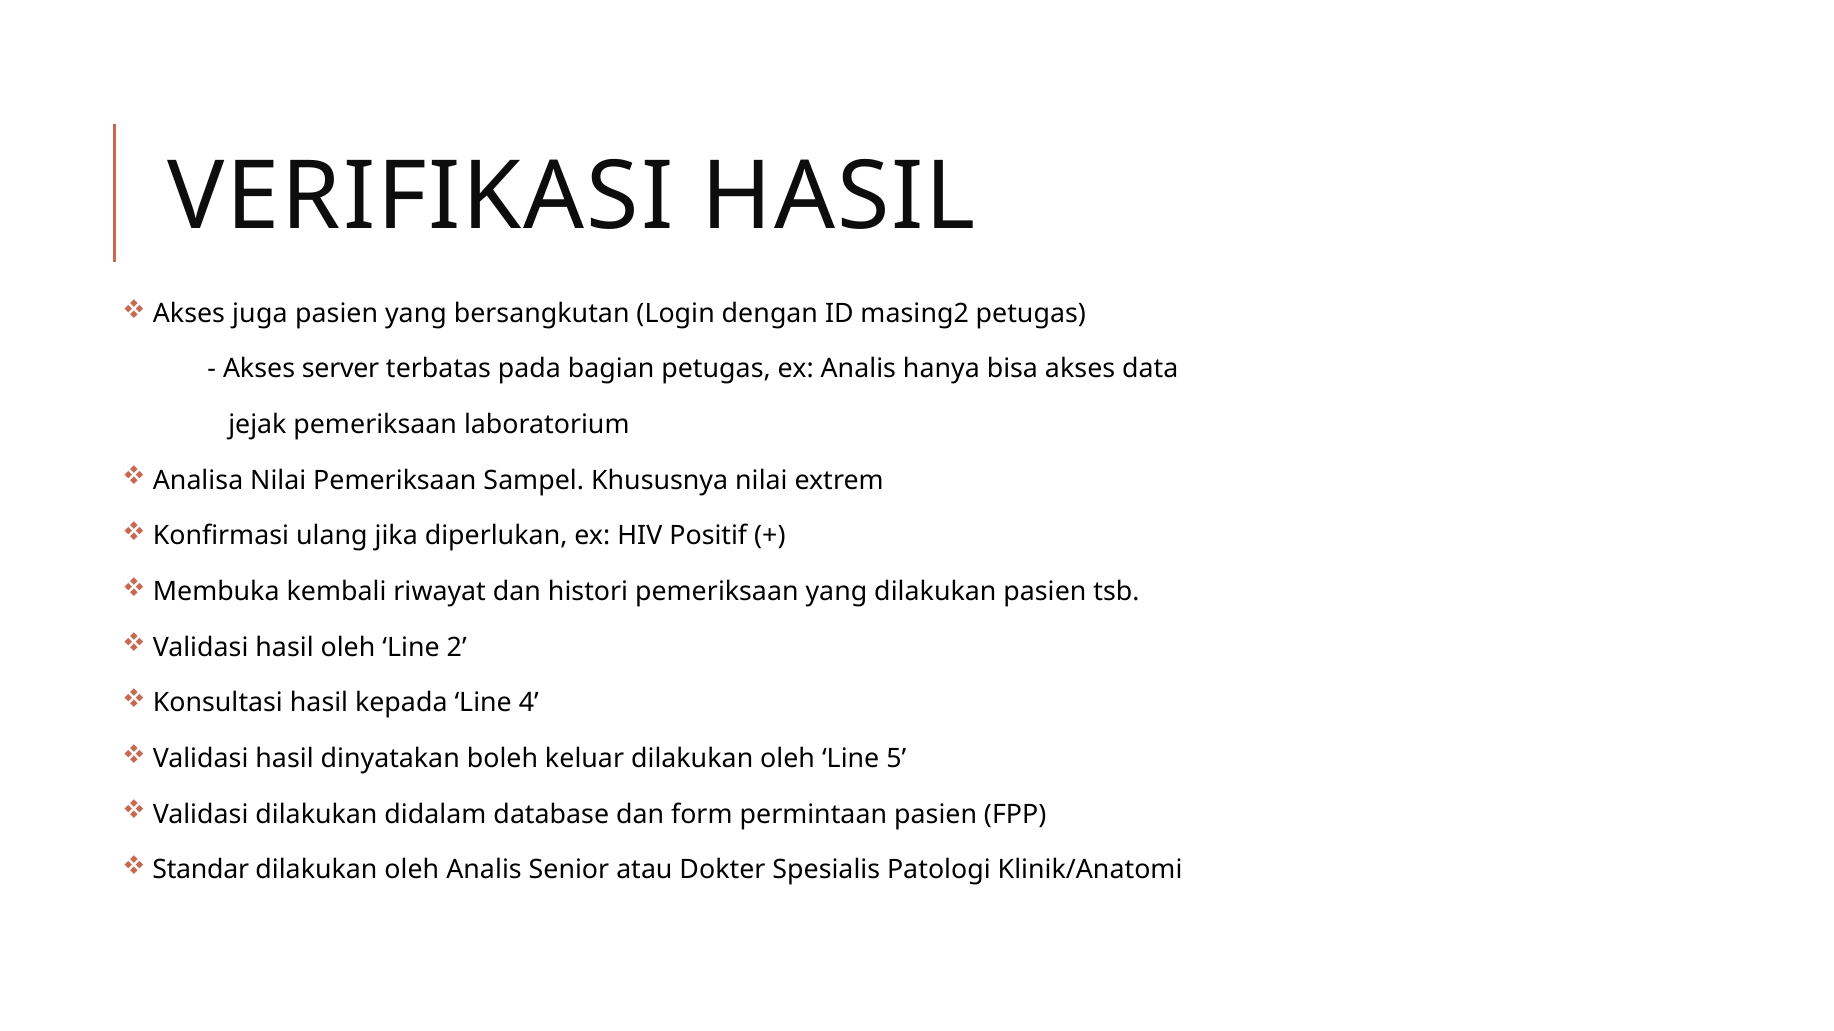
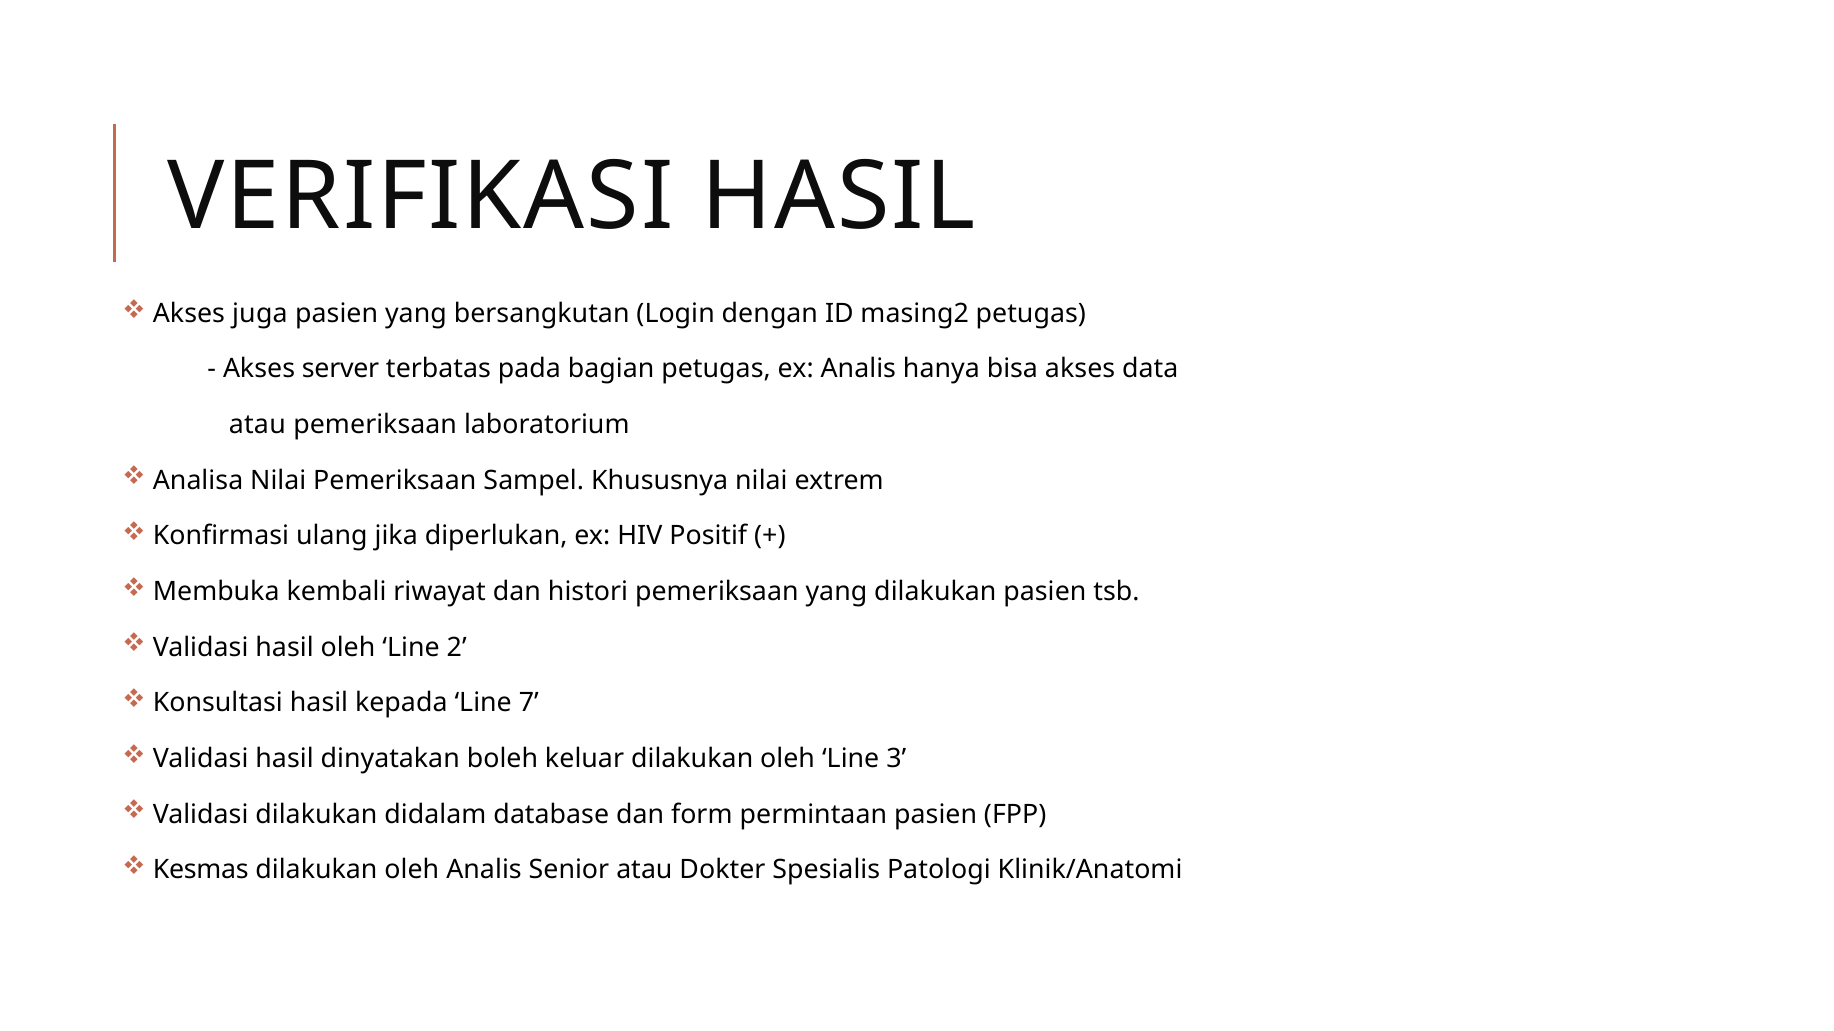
jejak: jejak -> atau (257, 425)
4: 4 -> 7 (529, 703)
5: 5 -> 3 (896, 759)
Standar: Standar -> Kesmas (201, 870)
